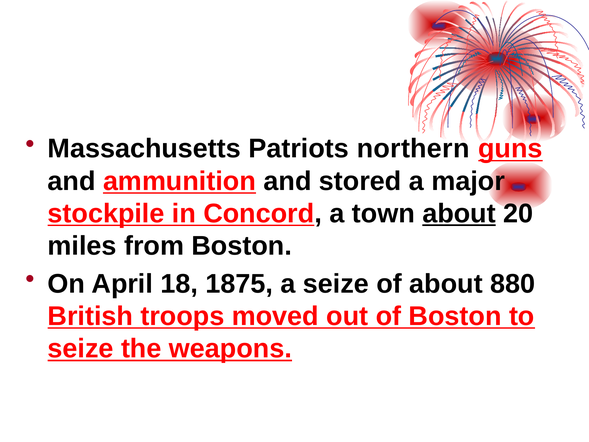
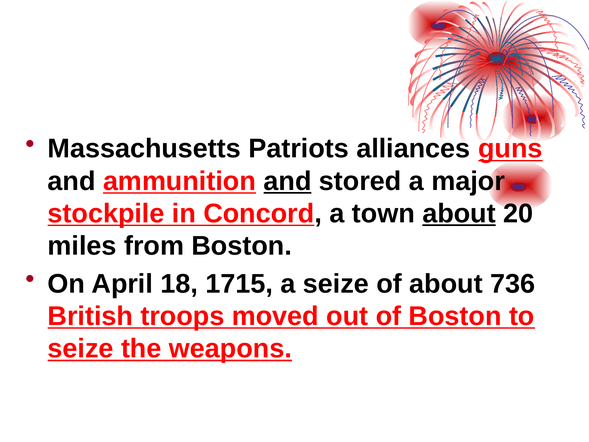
northern: northern -> alliances (413, 149)
and underline: none -> present (288, 181)
1875: 1875 -> 1715 (239, 284)
880: 880 -> 736 (513, 284)
